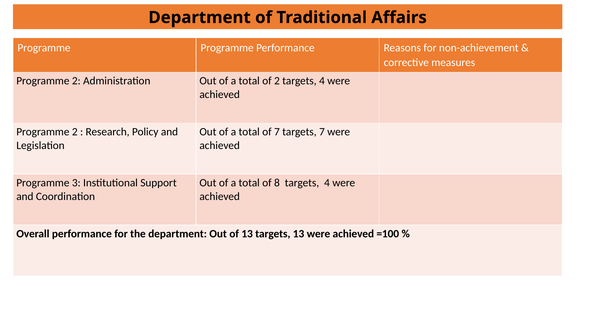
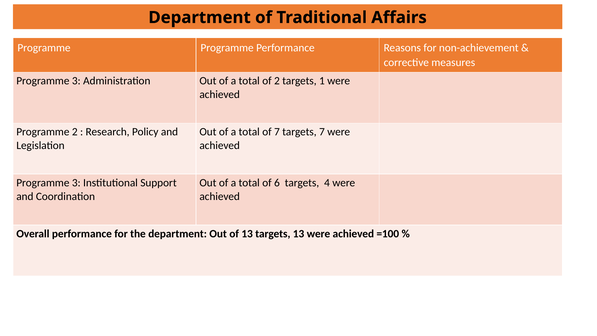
2: 2 -> 3 (76, 81)
2 targets 4: 4 -> 1 (322, 81)
8: 8 -> 6 (277, 183)
